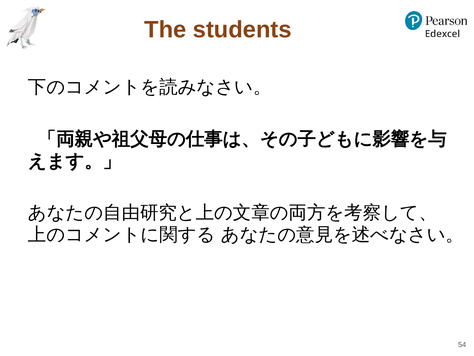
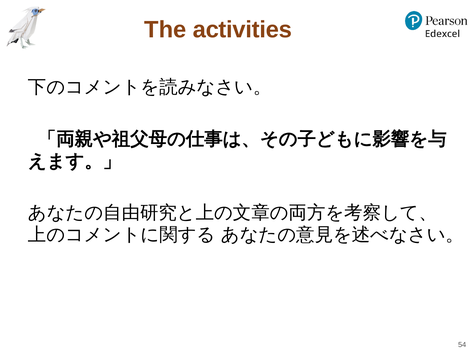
students: students -> activities (242, 30)
